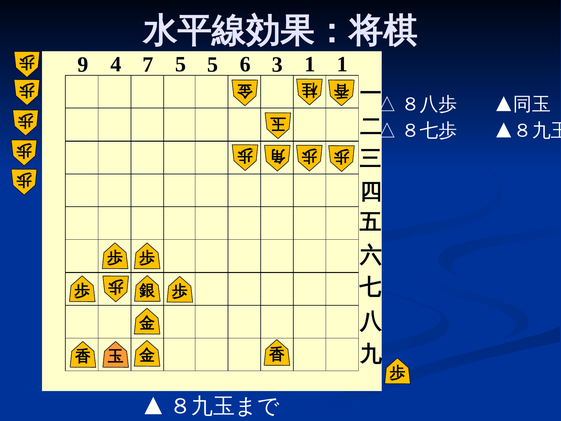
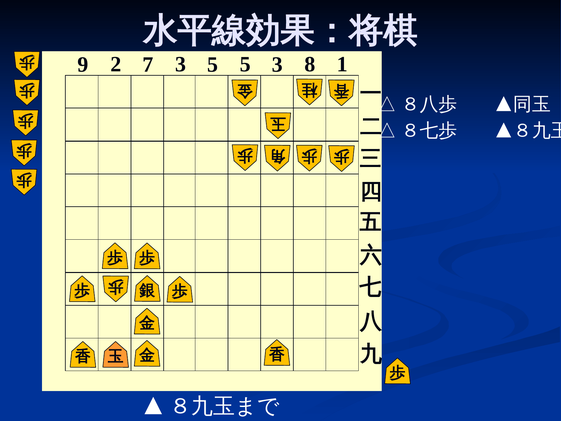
4: 4 -> 2 (116, 64)
7 5: 5 -> 3 (181, 64)
5 6: 6 -> 5 (245, 64)
3 1: 1 -> 8 (310, 64)
